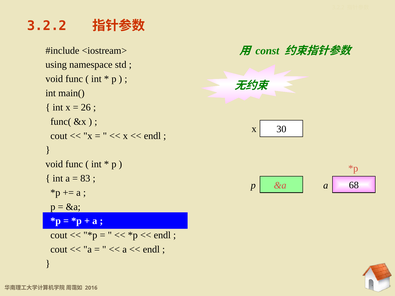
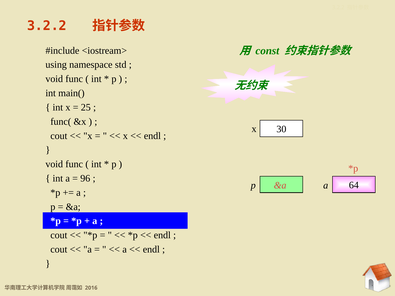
26: 26 -> 25 (86, 107)
83: 83 -> 96 (85, 179)
68: 68 -> 64 (354, 185)
